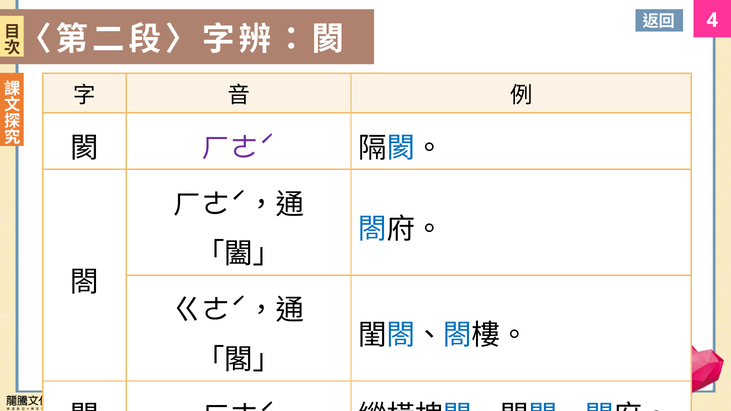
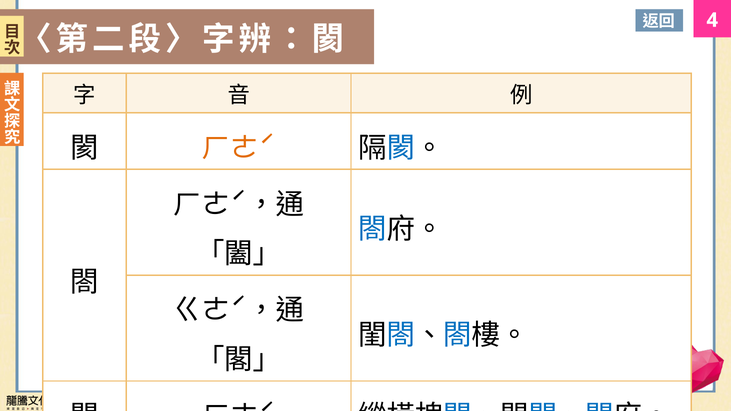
ㄏㄜˊ colour: purple -> orange (239, 148)
